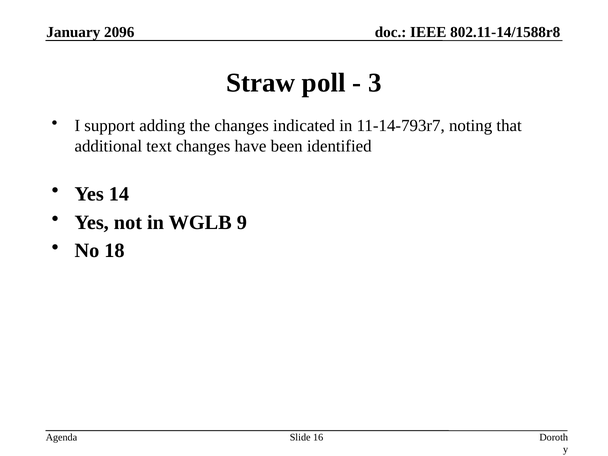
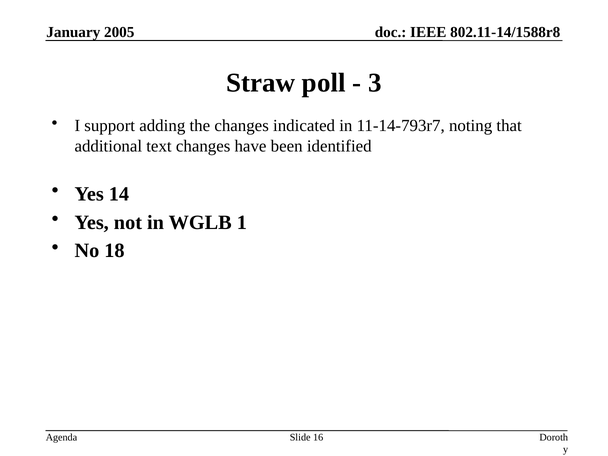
2096: 2096 -> 2005 (119, 32)
9: 9 -> 1 (242, 222)
